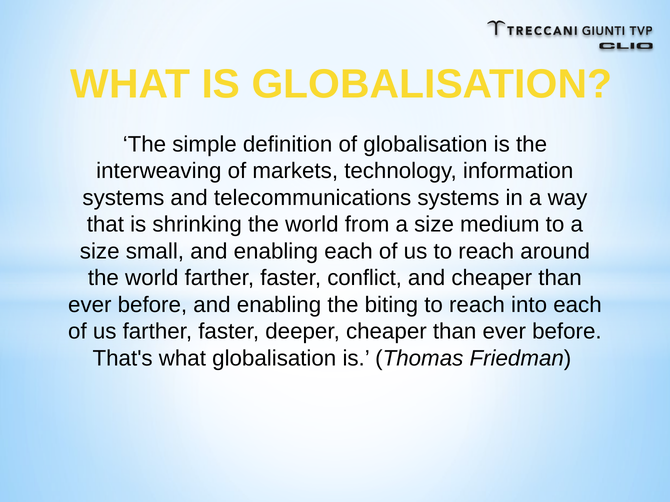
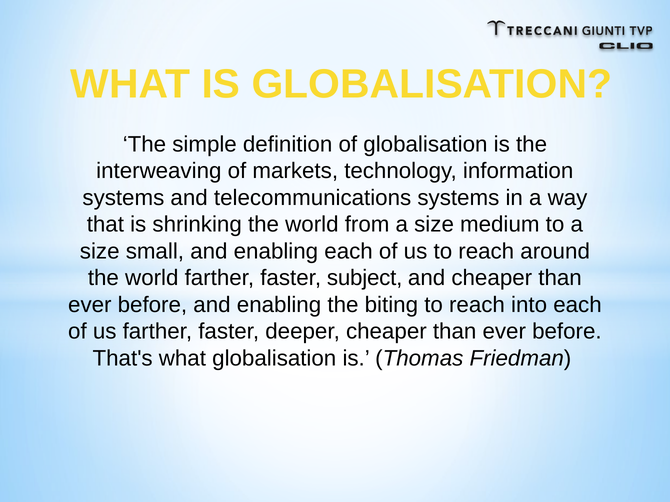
conflict: conflict -> subject (365, 278)
